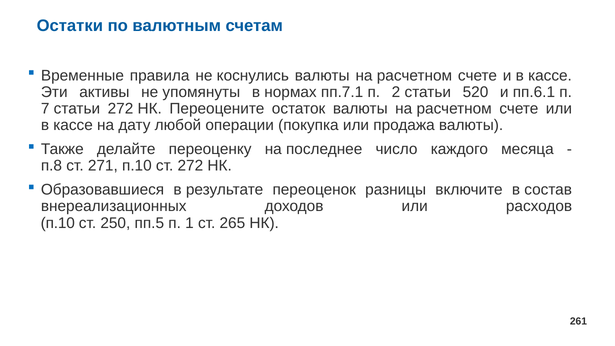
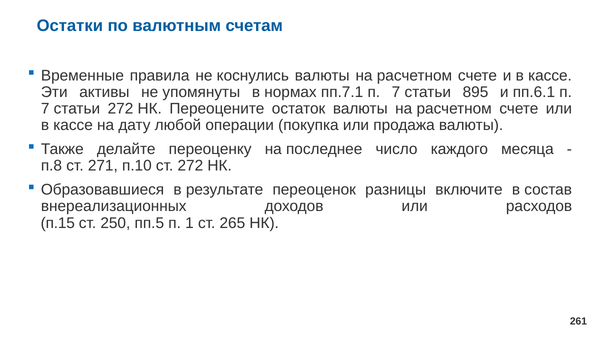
пп.7.1 п 2: 2 -> 7 (396, 92)
520: 520 -> 895 (475, 92)
п.10: п.10 -> п.15 (58, 223)
